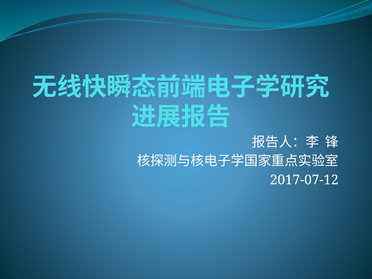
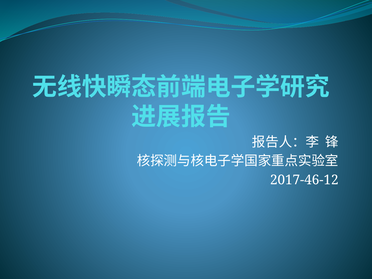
2017-07-12: 2017-07-12 -> 2017-46-12 (304, 180)
